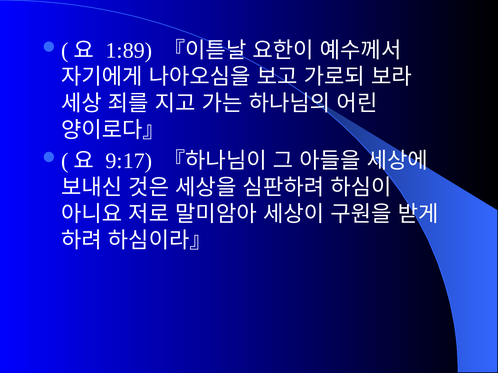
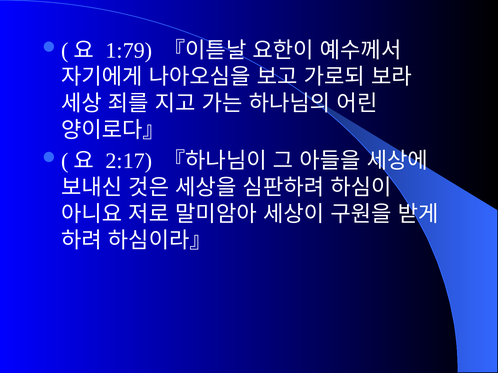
1:89: 1:89 -> 1:79 (129, 51)
9:17: 9:17 -> 2:17 (129, 161)
